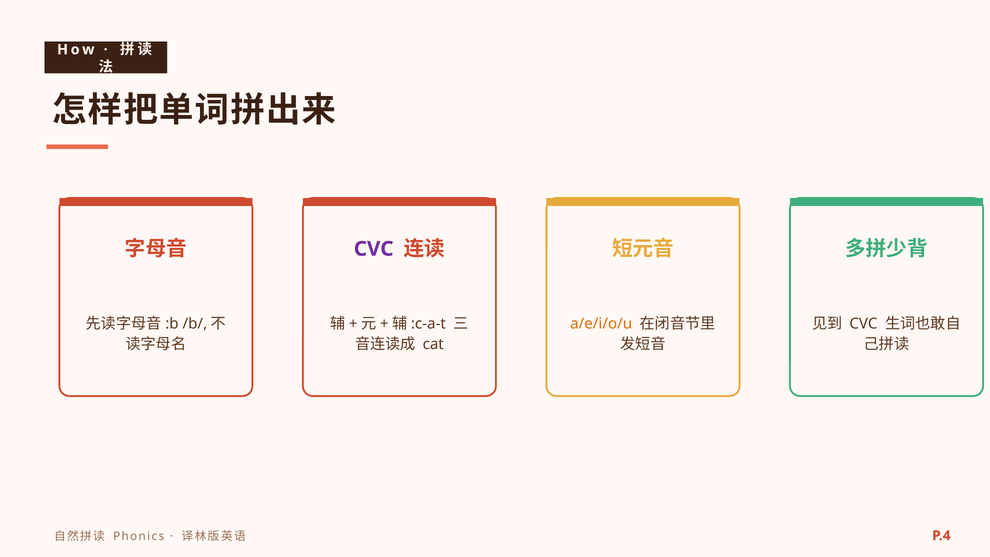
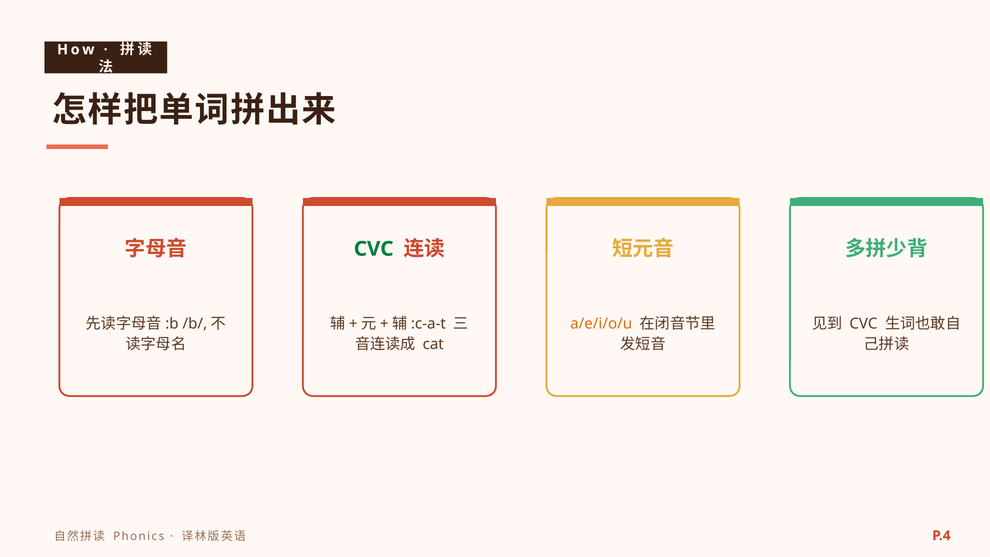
CVC colour: purple -> green (374, 249)
